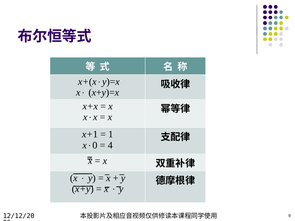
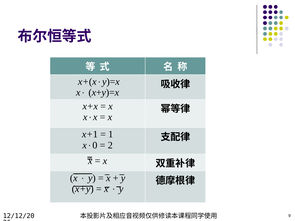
4: 4 -> 2 (110, 145)
